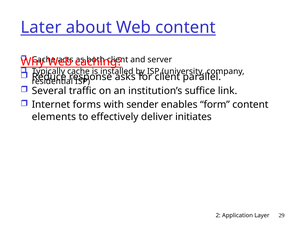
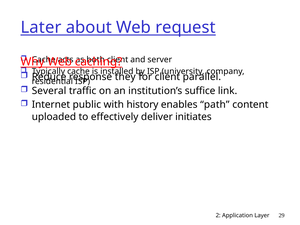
Web content: content -> request (185, 27)
asks: asks -> they (125, 77)
forms: forms -> public (87, 105)
sender: sender -> history (142, 105)
form: form -> path (215, 105)
elements: elements -> uploaded (54, 117)
